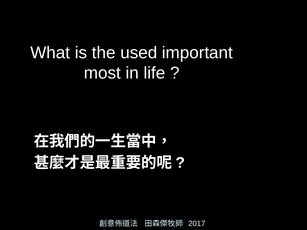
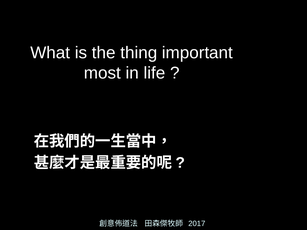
used: used -> thing (139, 53)
